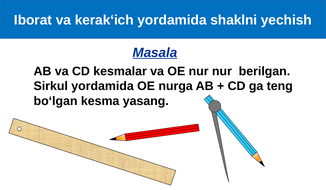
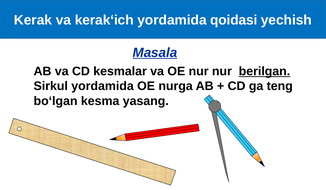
Iborat: Iborat -> Kerak (33, 20)
shaklni: shaklni -> qoidasi (234, 20)
berilgan underline: none -> present (264, 71)
